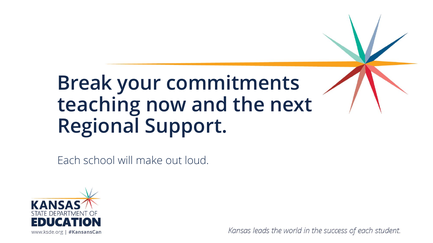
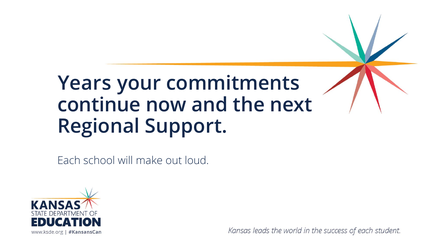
Break: Break -> Years (85, 84)
teaching: teaching -> continue (99, 105)
